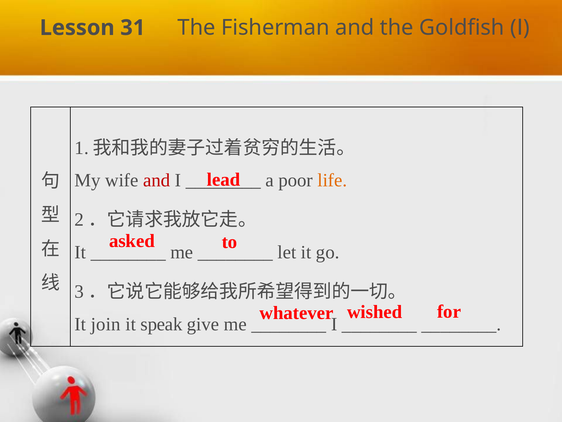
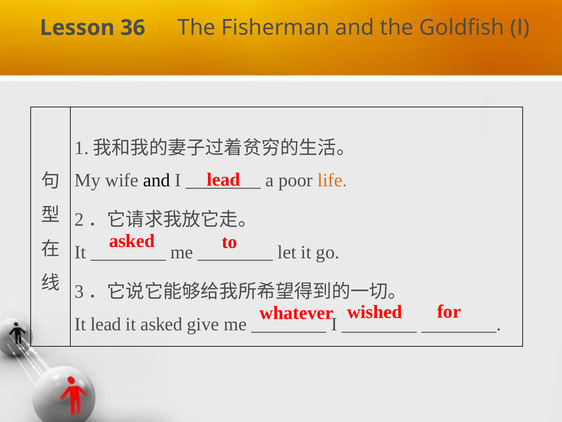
31: 31 -> 36 (133, 28)
and colour: red -> black (157, 180)
It join: join -> lead (106, 324)
it speak: speak -> asked (162, 324)
